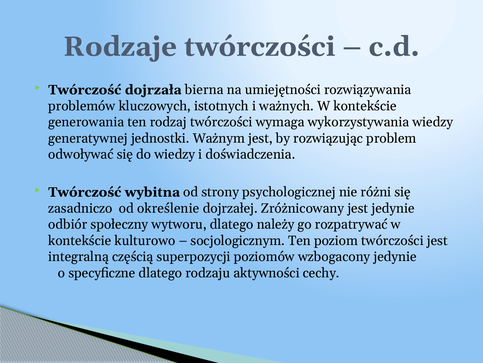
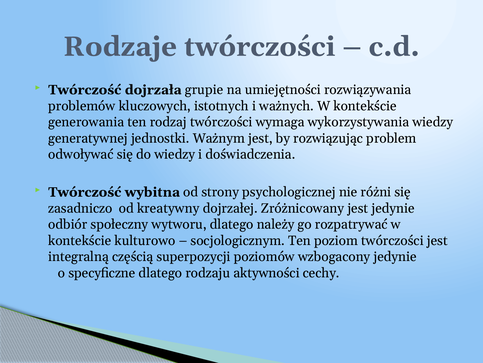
bierna: bierna -> grupie (204, 90)
określenie: określenie -> kreatywny (168, 208)
